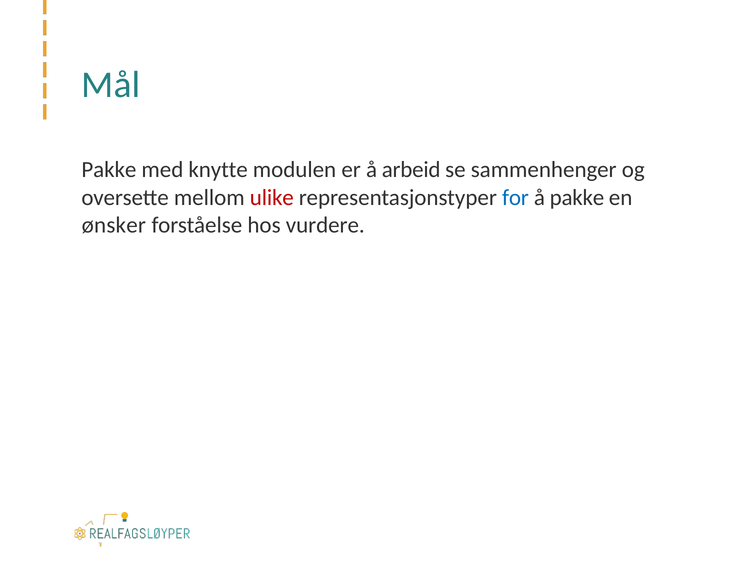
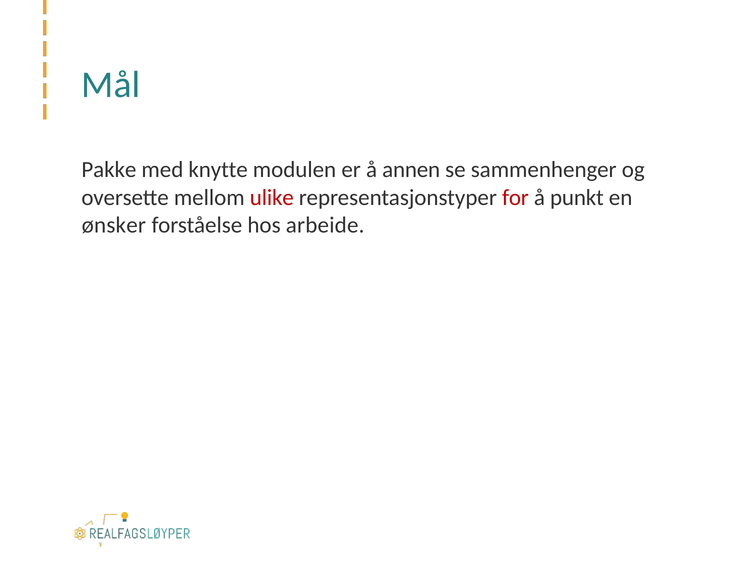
arbeid: arbeid -> annen (411, 170)
for colour: blue -> red (515, 197)
å pakke: pakke -> punkt (577, 197)
vurdere: vurdere -> arbeide (325, 225)
